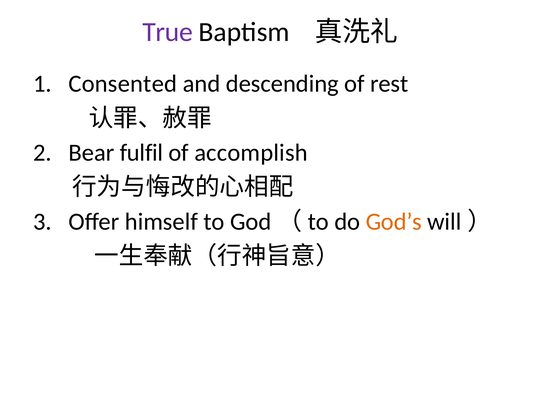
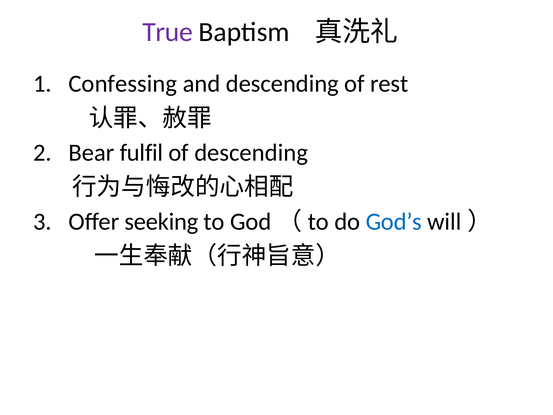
Consented: Consented -> Confessing (123, 84)
of accomplish: accomplish -> descending (251, 153)
himself: himself -> seeking (162, 221)
God’s colour: orange -> blue (394, 221)
